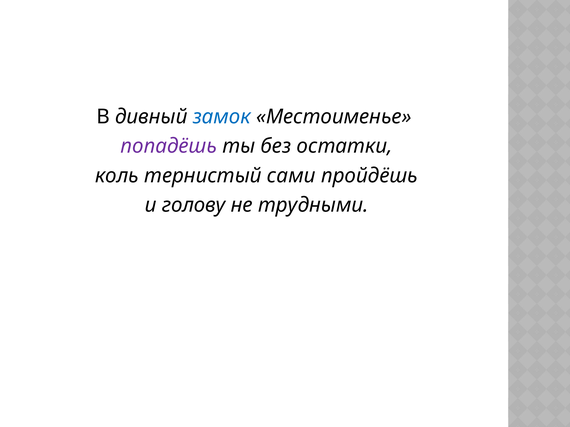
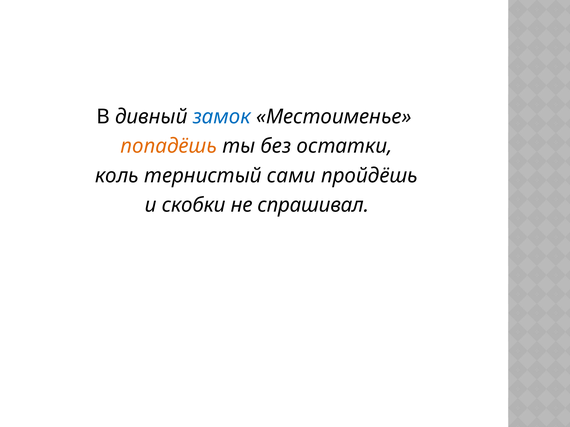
попадёшь colour: purple -> orange (169, 146)
голову: голову -> скобки (194, 205)
трудными: трудными -> спрашивал (313, 205)
